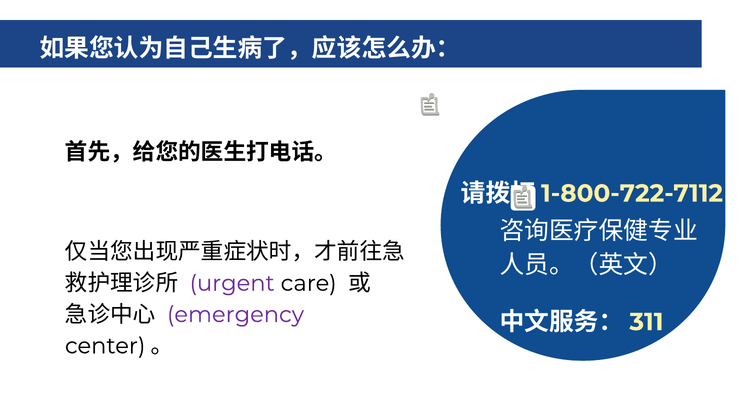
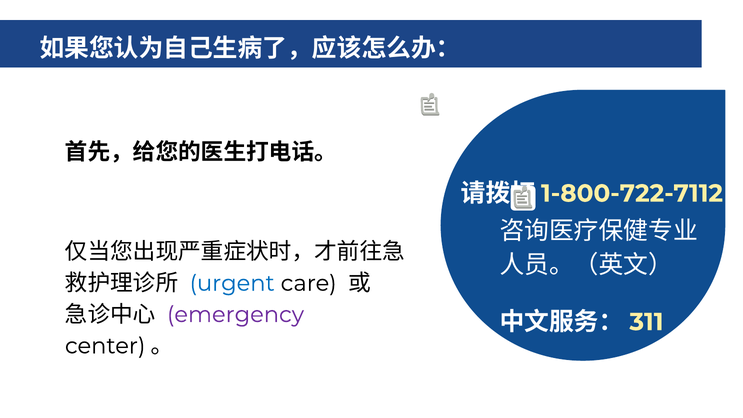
urgent colour: purple -> blue (232, 283)
